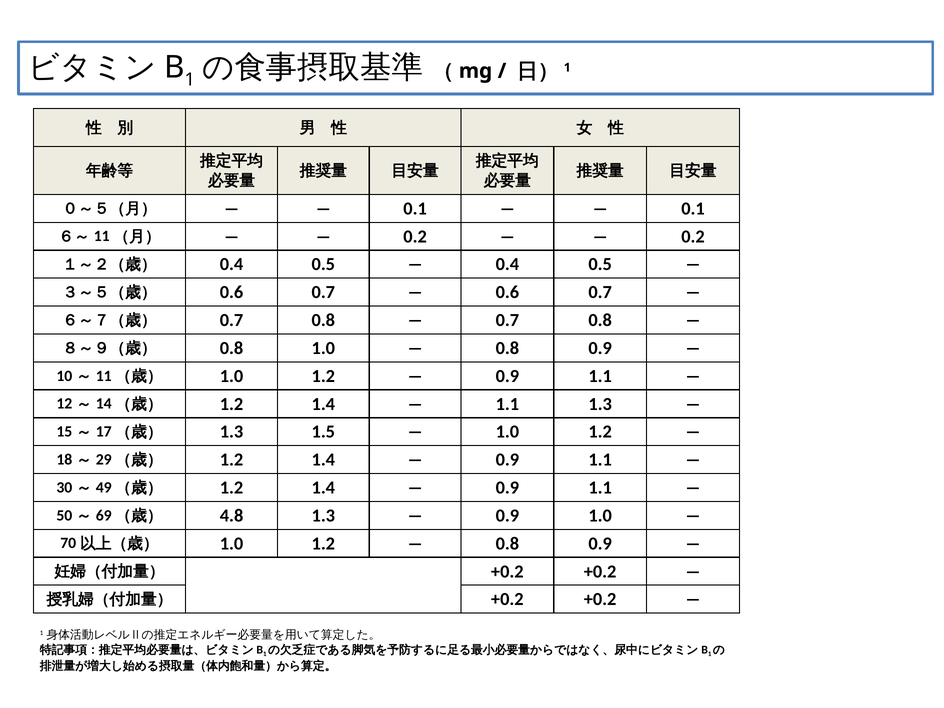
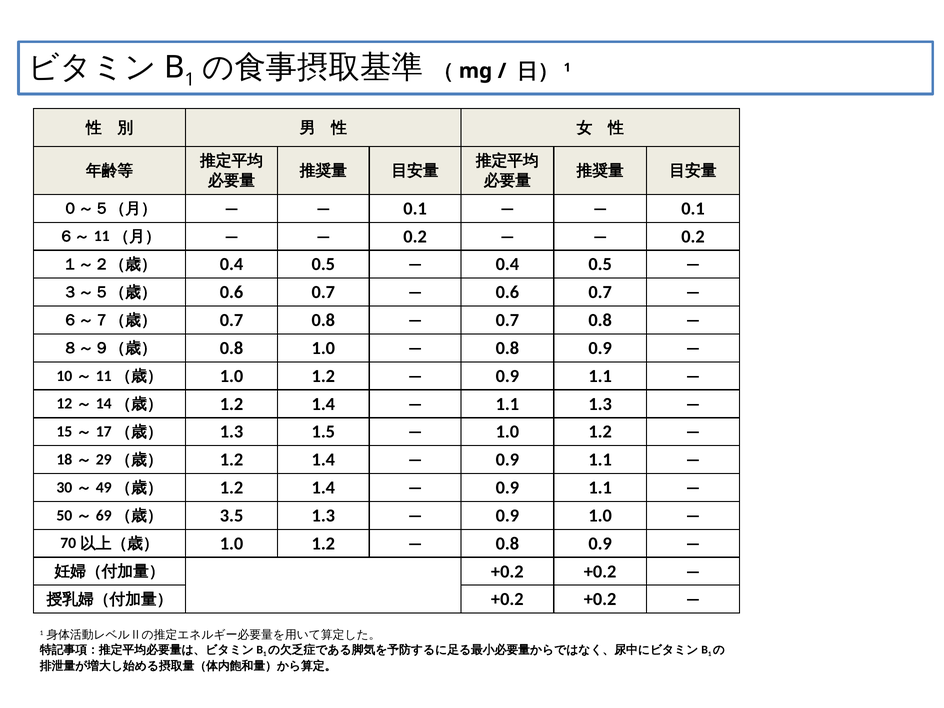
4.8: 4.8 -> 3.5 (232, 516)
